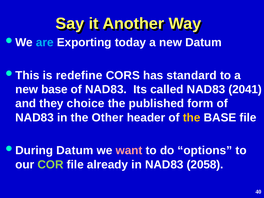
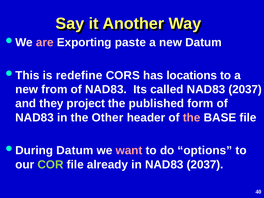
are colour: light blue -> pink (45, 42)
today: today -> paste (130, 42)
standard: standard -> locations (192, 75)
new base: base -> from (54, 89)
called NAD83 2041: 2041 -> 2037 (245, 89)
choice: choice -> project (86, 104)
the colour: yellow -> pink (192, 118)
in NAD83 2058: 2058 -> 2037 (205, 165)
